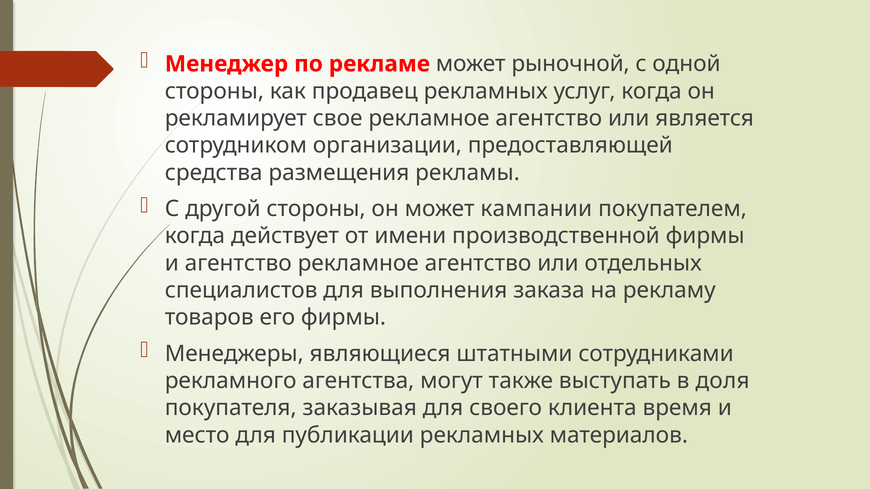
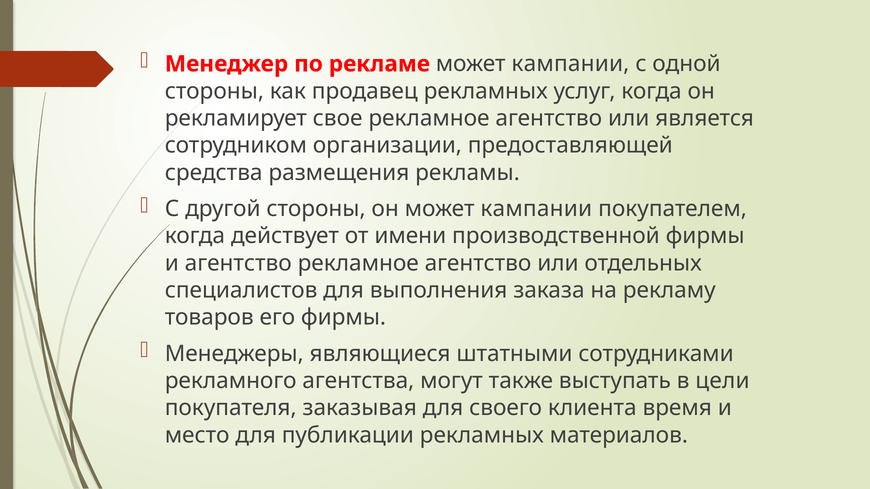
рекламе может рыночной: рыночной -> кампании (570, 64)
доля: доля -> цели (723, 381)
